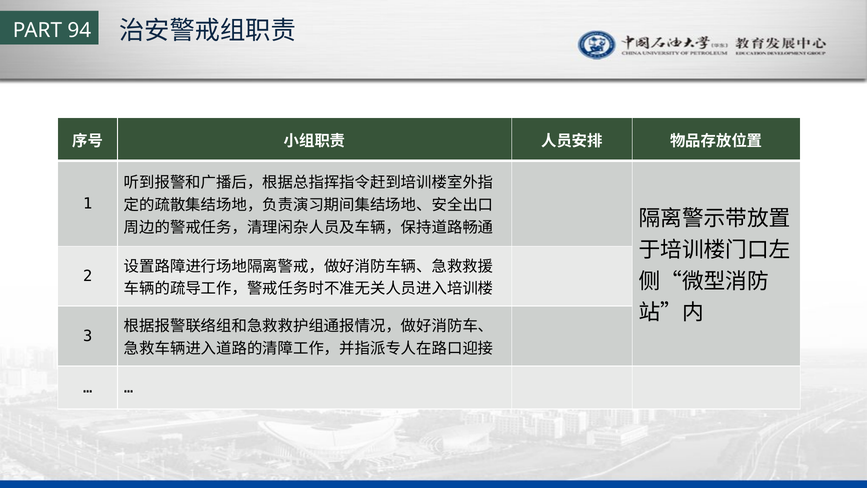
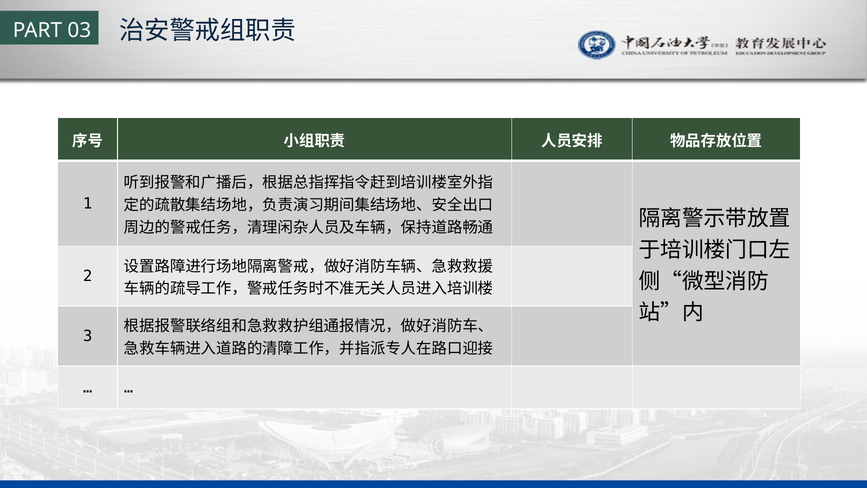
94: 94 -> 03 (79, 30)
